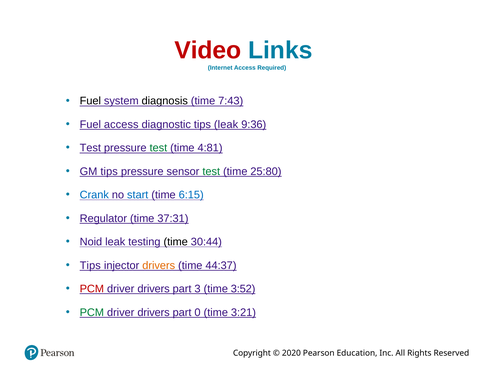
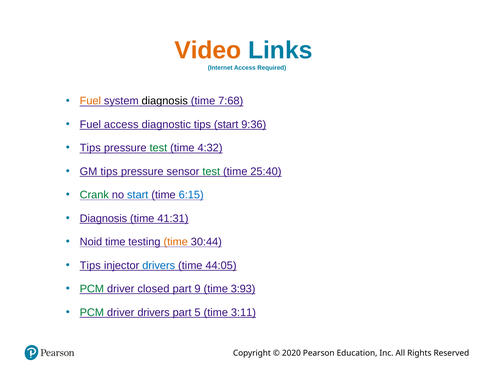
Video colour: red -> orange (208, 50)
Fuel colour: black -> orange (90, 101)
7:43: 7:43 -> 7:68 (231, 101)
tips leak: leak -> start (226, 124)
Test: Test -> Tips (90, 148)
4:81: 4:81 -> 4:32 (210, 148)
25:80: 25:80 -> 25:40 (266, 171)
Crank colour: blue -> green (94, 195)
Regulator: Regulator -> Diagnosis (103, 218)
37:31: 37:31 -> 41:31 (173, 218)
Noid leak: leak -> time (115, 242)
time colour: black -> orange (176, 242)
drivers colour: orange -> blue (159, 265)
44:37: 44:37 -> 44:05 (221, 265)
PCM colour: red -> green (92, 289)
drivers: drivers -> closed (153, 289)
3: 3 -> 9 (198, 289)
3:52: 3:52 -> 3:93 (243, 289)
0: 0 -> 5 (198, 312)
3:21: 3:21 -> 3:11 (243, 312)
